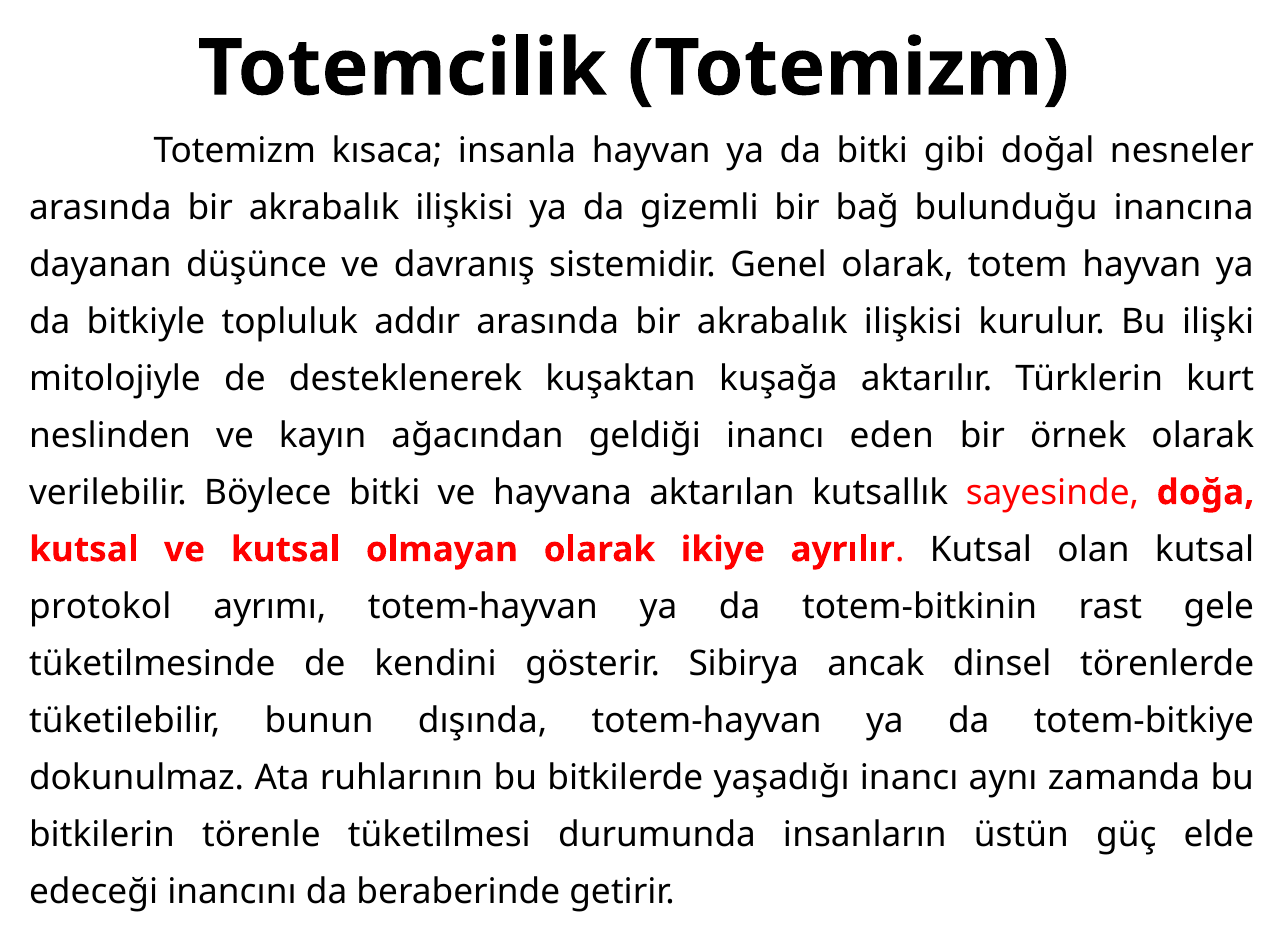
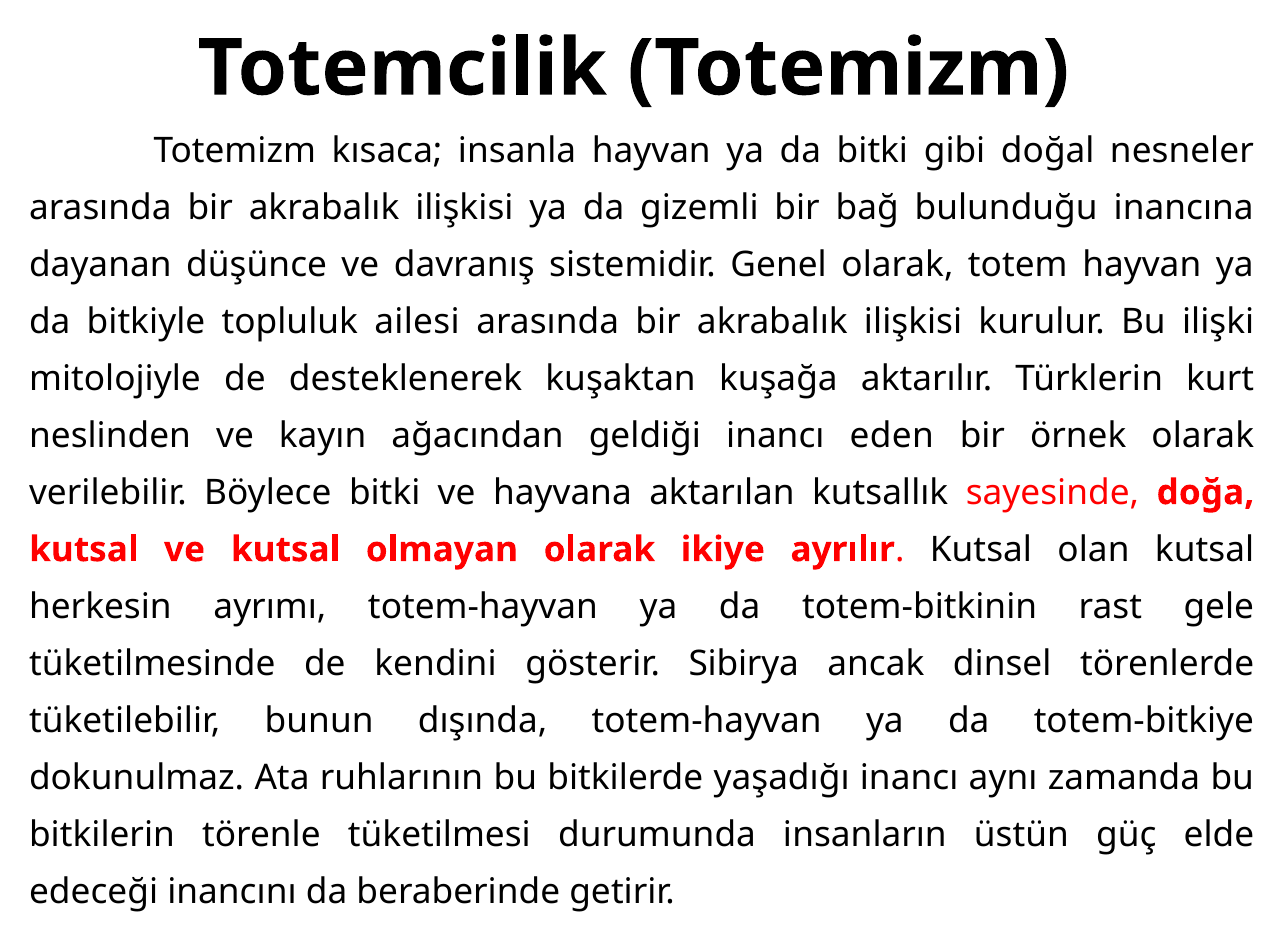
addır: addır -> ailesi (417, 322)
protokol: protokol -> herkesin (100, 607)
